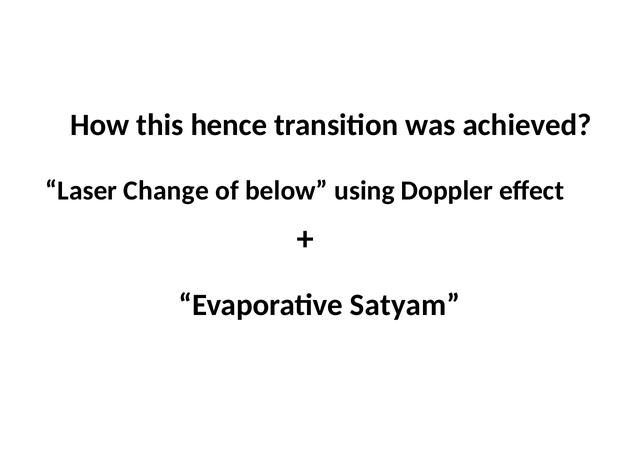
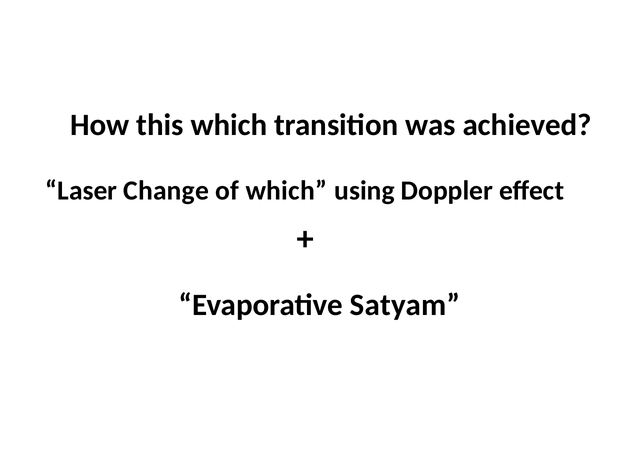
this hence: hence -> which (229, 125)
of below: below -> which (286, 191)
